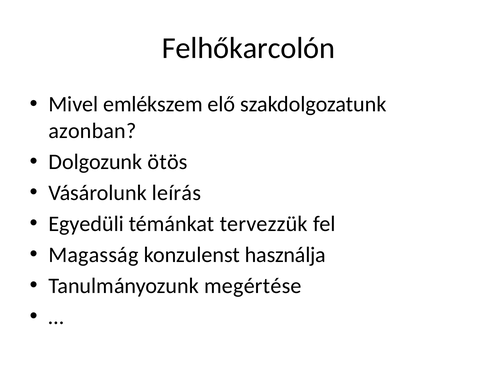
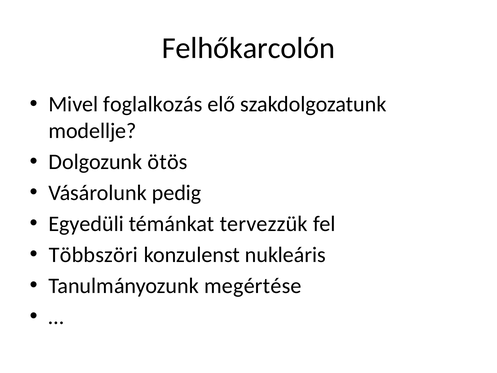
emlékszem: emlékszem -> foglalkozás (153, 104)
azonban: azonban -> modellje (92, 131)
leírás: leírás -> pedig (177, 193)
Magasság: Magasság -> Többszöri (93, 255)
használja: használja -> nukleáris (285, 255)
